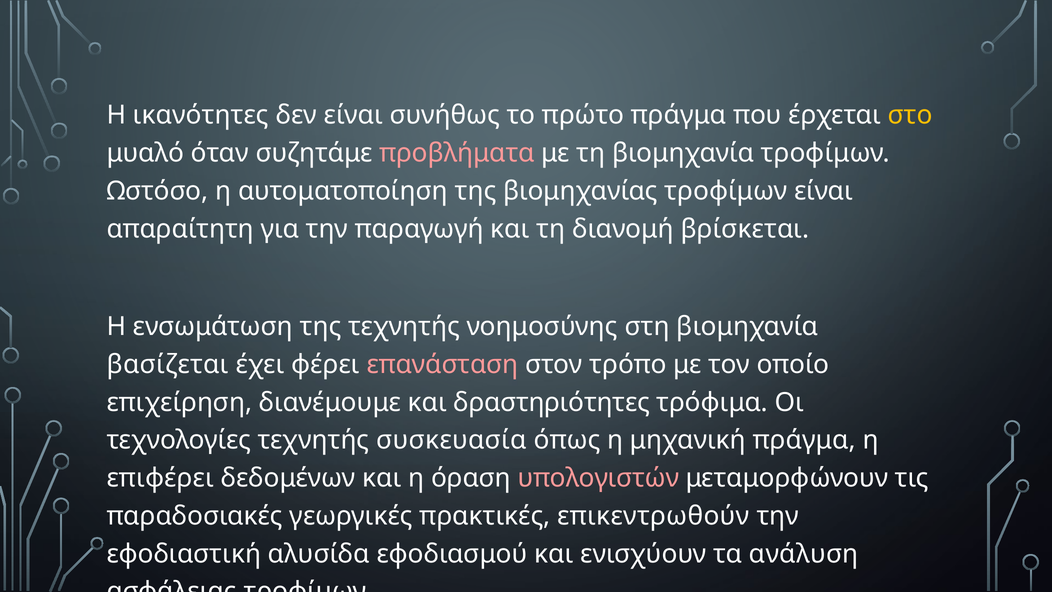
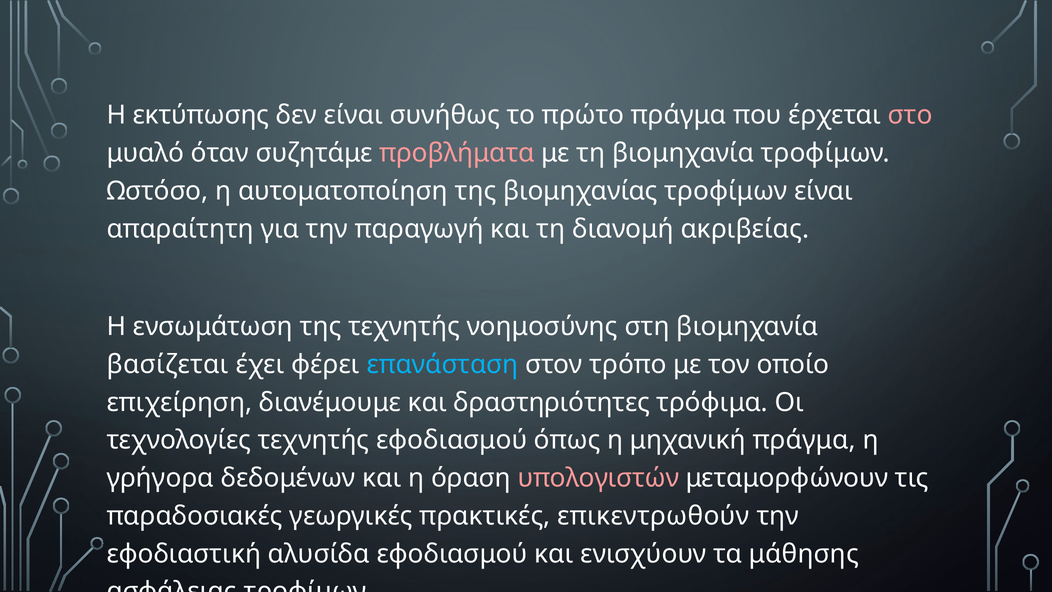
ικανότητες: ικανότητες -> εκτύπωσης (201, 115)
στο colour: yellow -> pink (910, 115)
βρίσκεται: βρίσκεται -> ακριβείας (745, 229)
επανάσταση colour: pink -> light blue (442, 364)
τεχνητής συσκευασία: συσκευασία -> εφοδιασμού (452, 440)
επιφέρει: επιφέρει -> γρήγορα (160, 478)
ανάλυση: ανάλυση -> μάθησης (804, 554)
